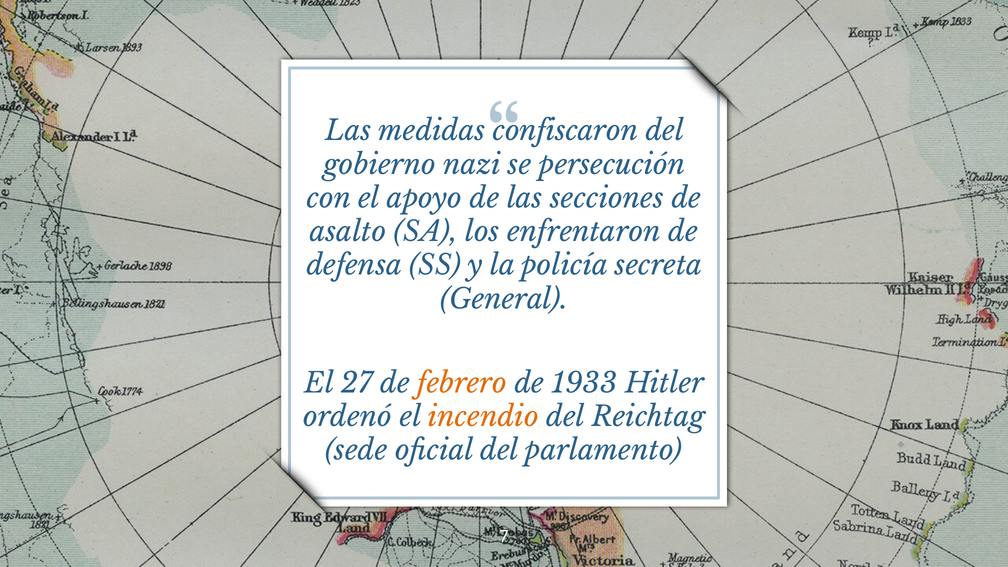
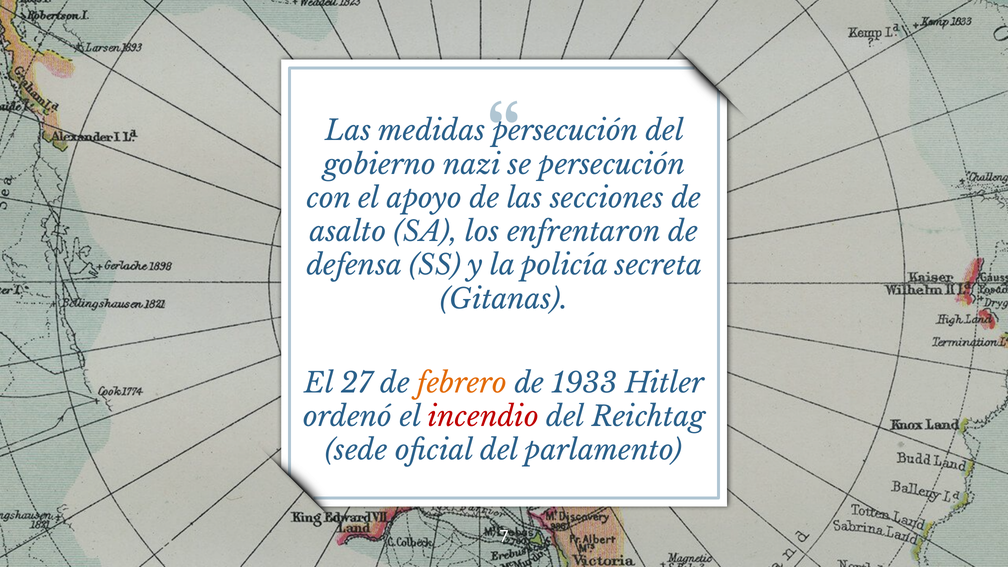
medidas confiscaron: confiscaron -> persecución (566, 131)
General: General -> Gitanas (504, 299)
incendio colour: orange -> red (483, 417)
